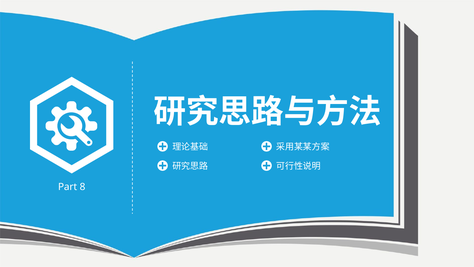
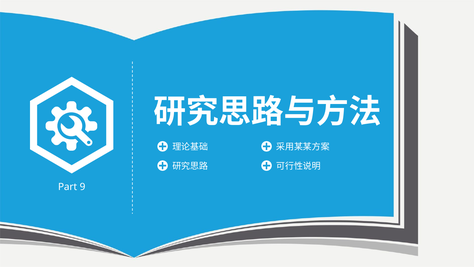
8: 8 -> 9 (83, 187)
